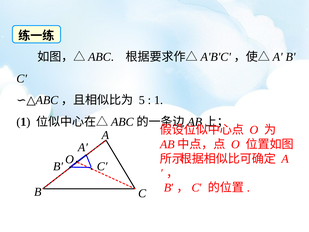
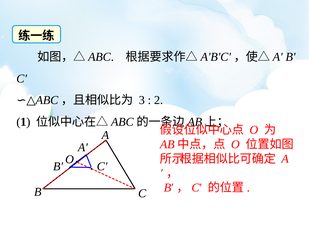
5: 5 -> 3 (142, 100)
1: 1 -> 2 (159, 100)
